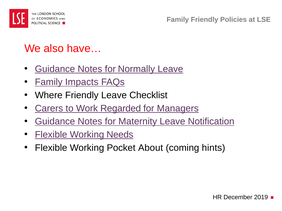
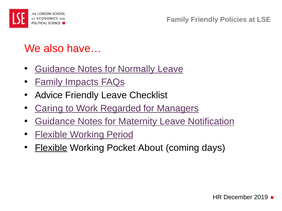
Where: Where -> Advice (49, 95)
Carers: Carers -> Caring (49, 109)
Needs: Needs -> Period (120, 135)
Flexible underline: none -> present (51, 148)
hints: hints -> days (214, 148)
